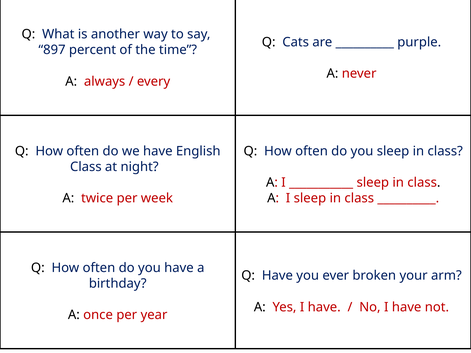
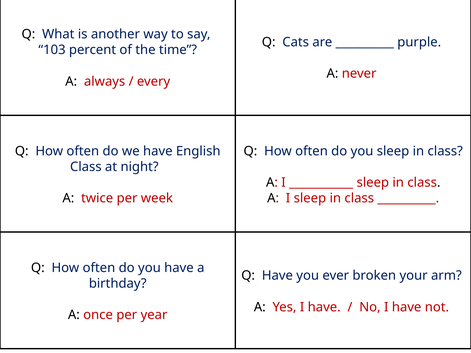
897: 897 -> 103 (52, 50)
